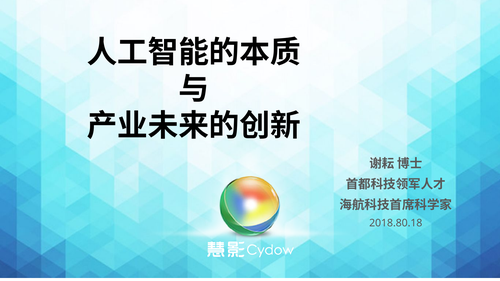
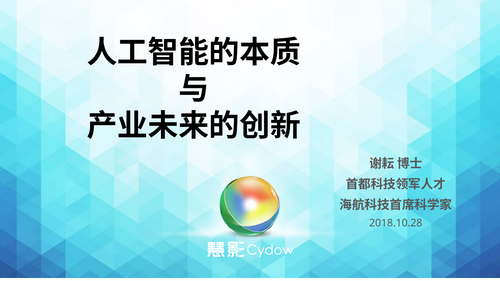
2018.80.18: 2018.80.18 -> 2018.10.28 (396, 223)
